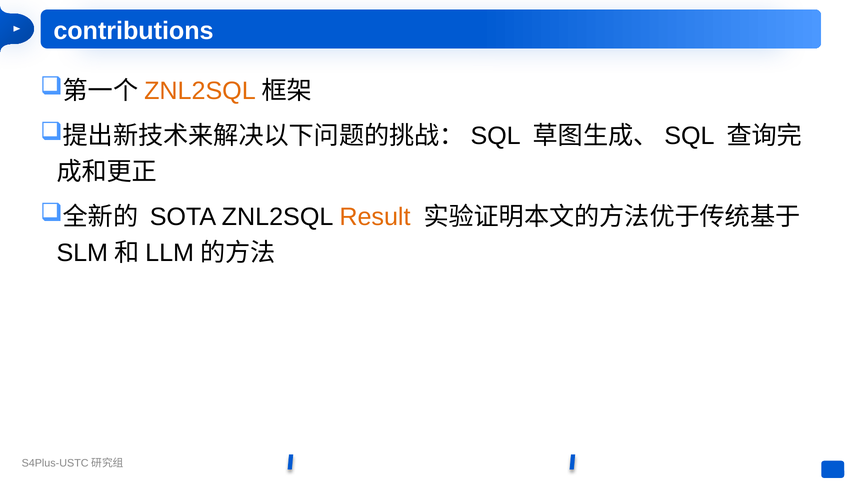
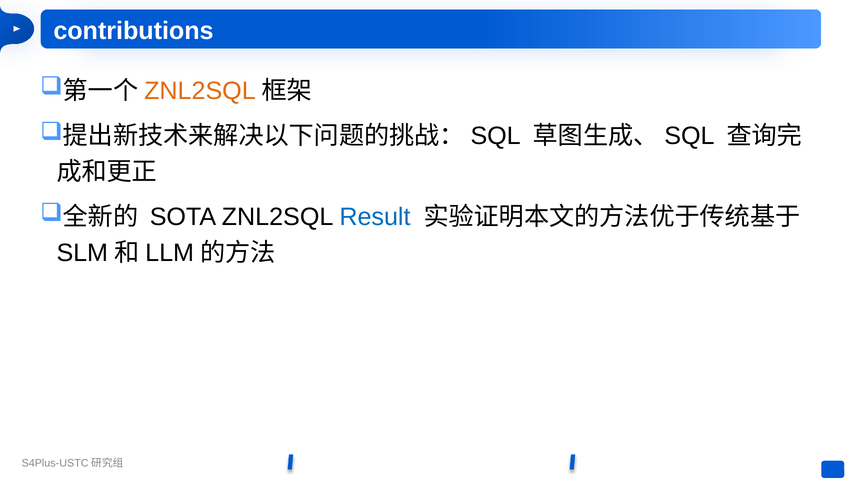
Result colour: orange -> blue (375, 217)
